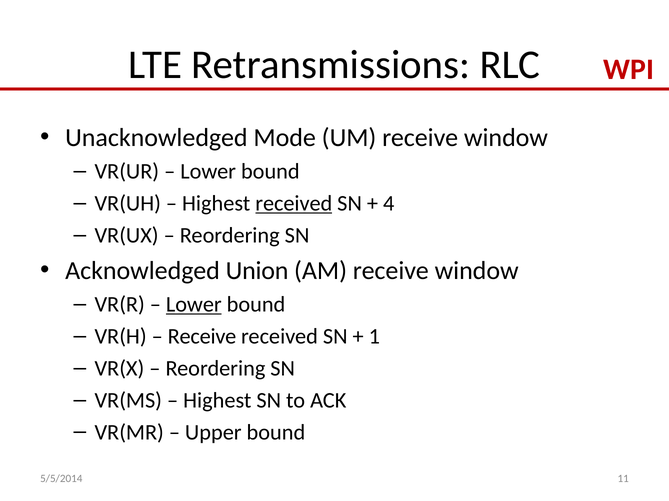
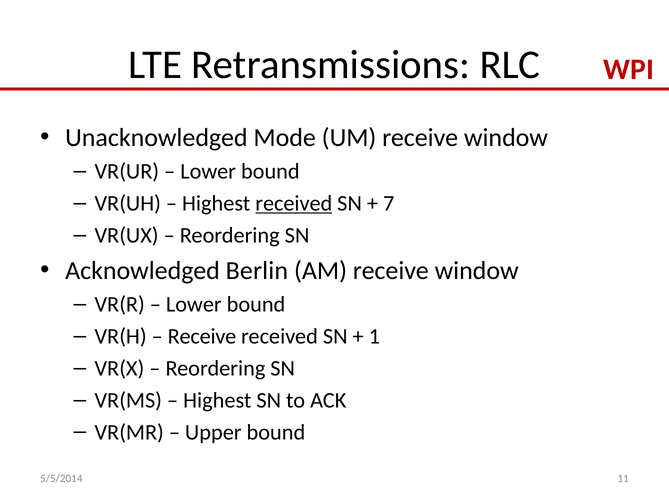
4: 4 -> 7 (389, 204)
Union: Union -> Berlin (257, 271)
Lower underline: present -> none (194, 305)
